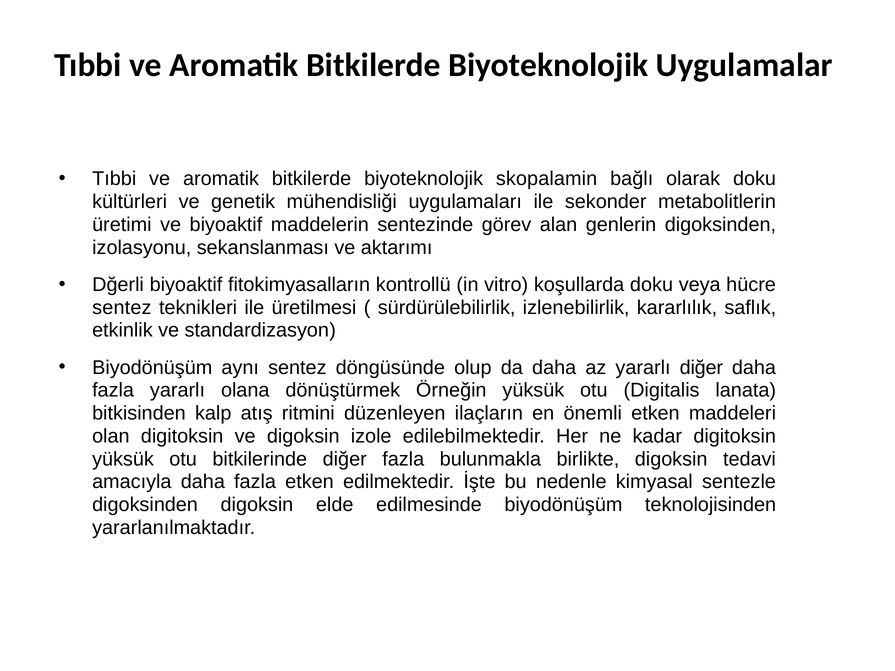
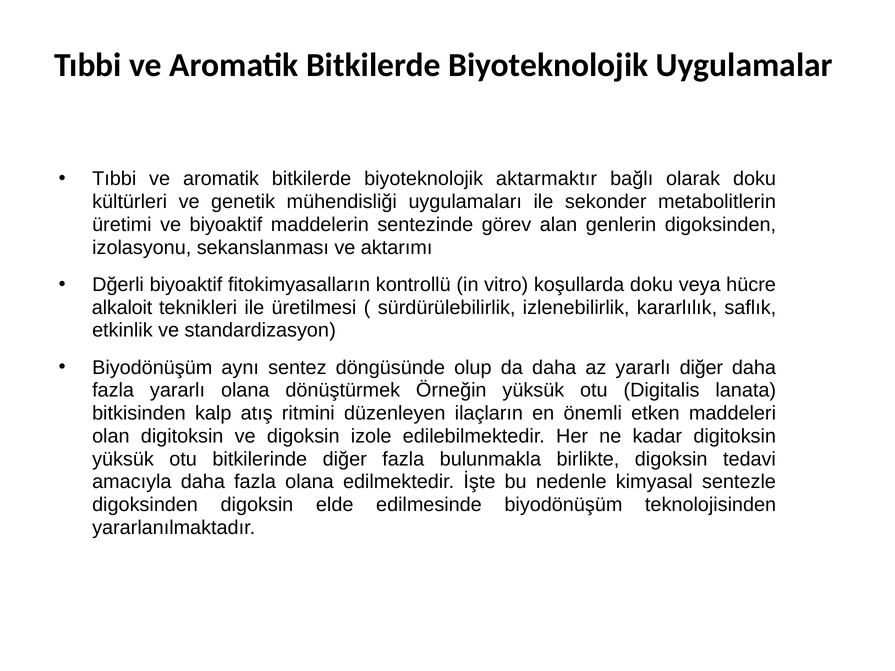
skopalamin: skopalamin -> aktarmaktır (547, 179)
sentez: sentez -> alkaloit (122, 308)
fazla etken: etken -> olana (310, 482)
